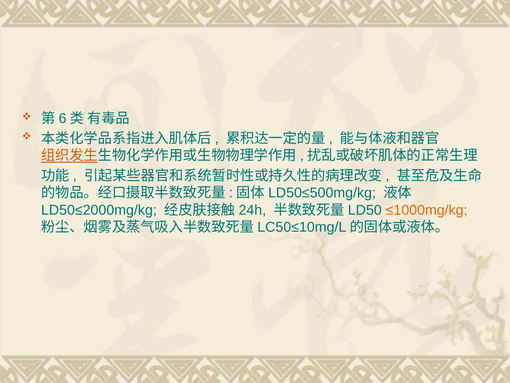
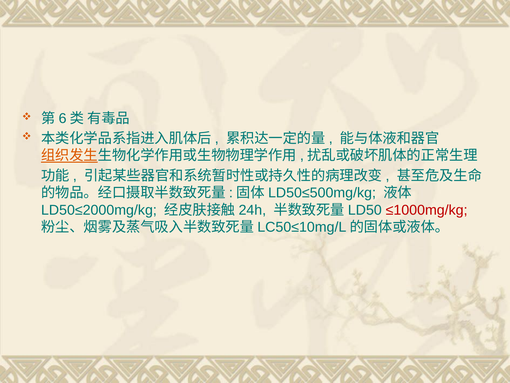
≤1000mg/kg colour: orange -> red (427, 210)
